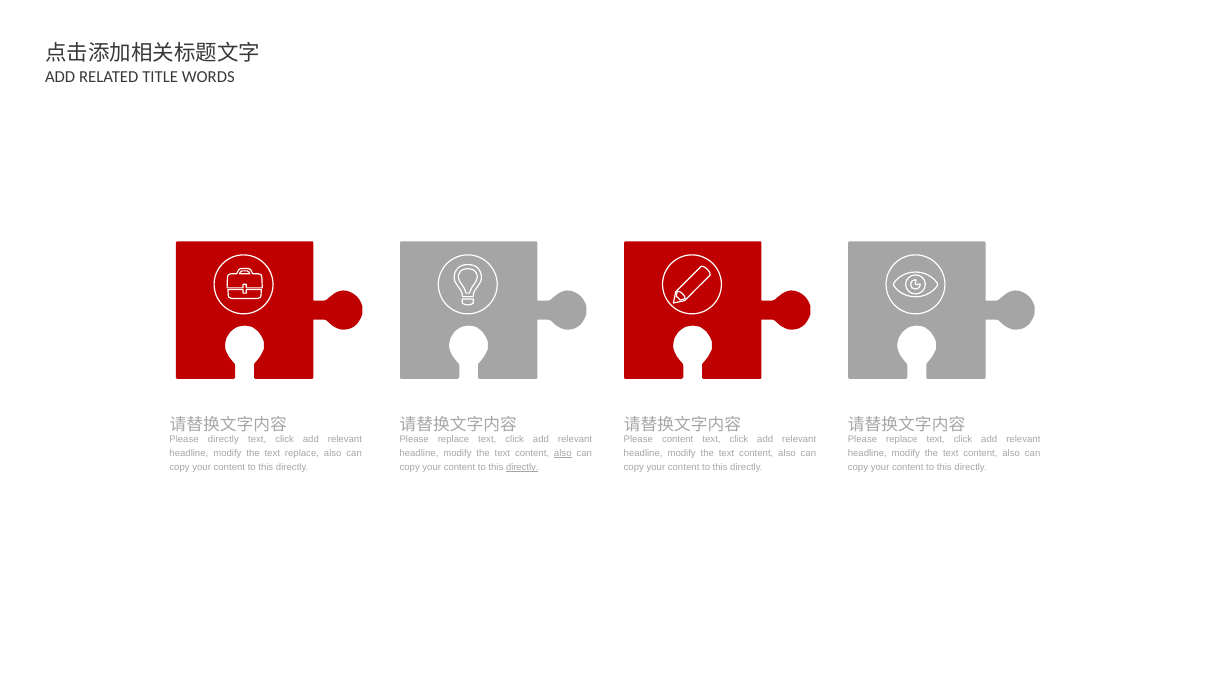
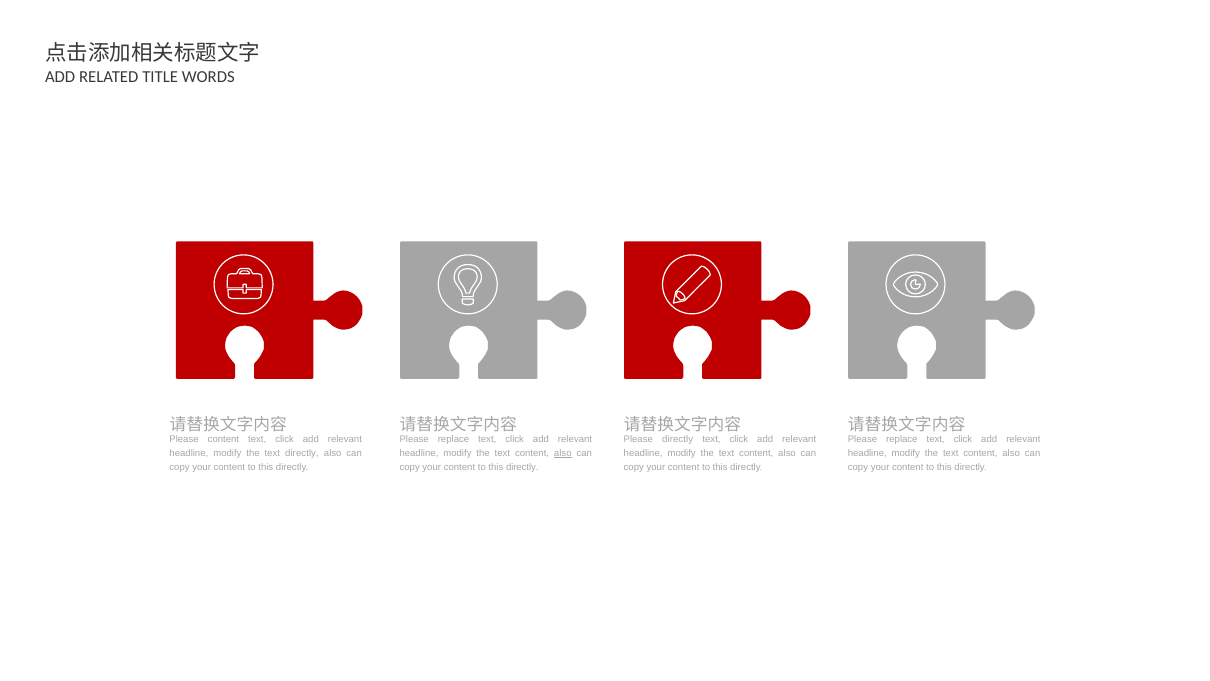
Please directly: directly -> content (223, 439)
Please content: content -> directly (678, 439)
text replace: replace -> directly (302, 453)
directly underline: present -> none (522, 467)
